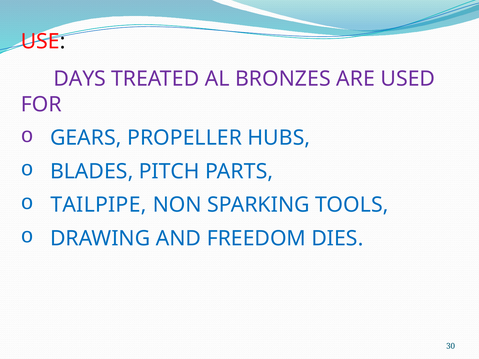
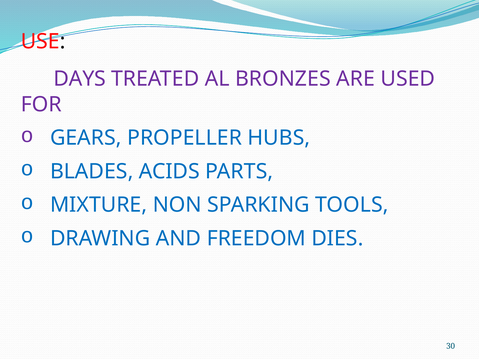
PITCH: PITCH -> ACIDS (169, 172)
TAILPIPE: TAILPIPE -> MIXTURE (99, 205)
